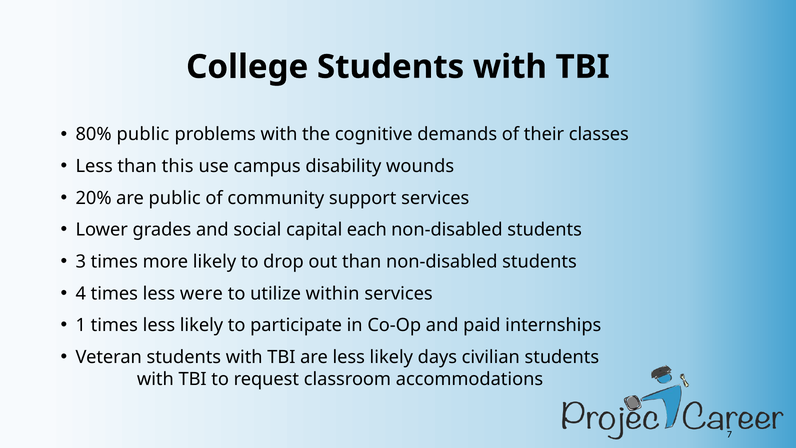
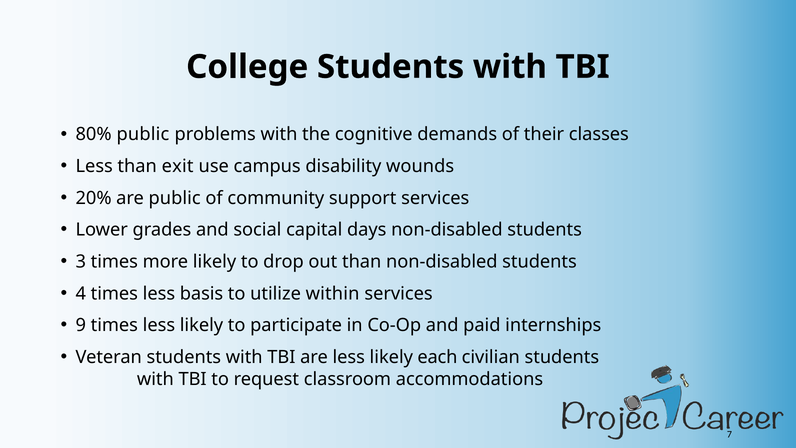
this: this -> exit (178, 166)
each: each -> days (367, 230)
were: were -> basis (202, 293)
1: 1 -> 9 (81, 325)
days: days -> each (437, 357)
